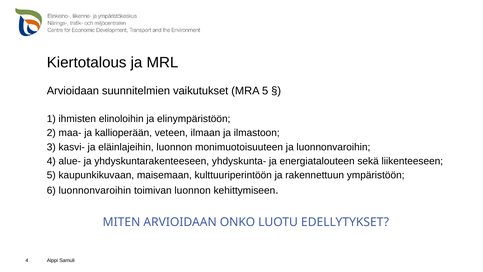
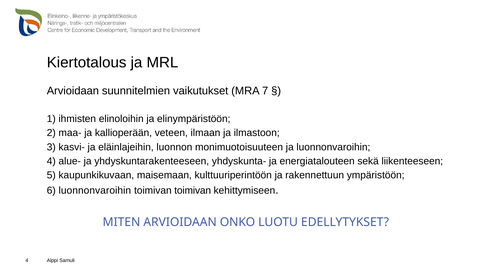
MRA 5: 5 -> 7 (265, 91)
toimivan luonnon: luonnon -> toimivan (193, 190)
